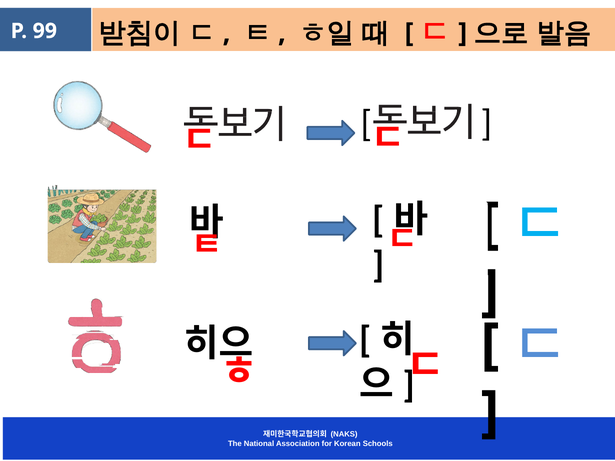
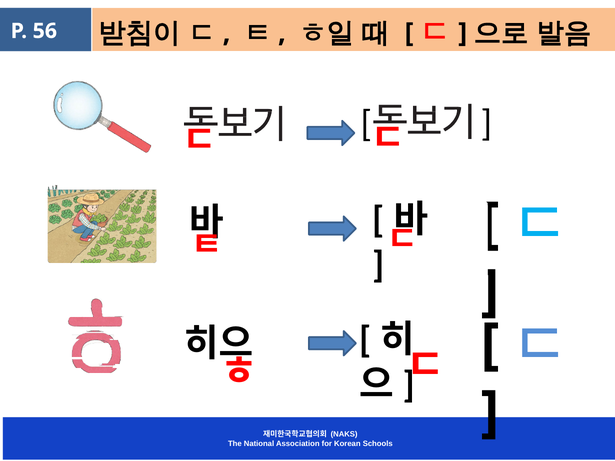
99: 99 -> 56 (45, 31)
